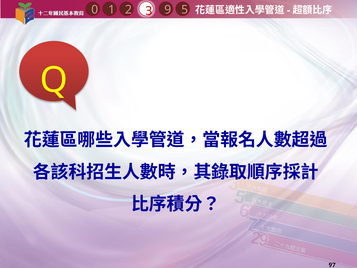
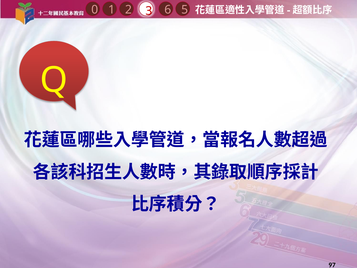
9: 9 -> 6 (168, 10)
